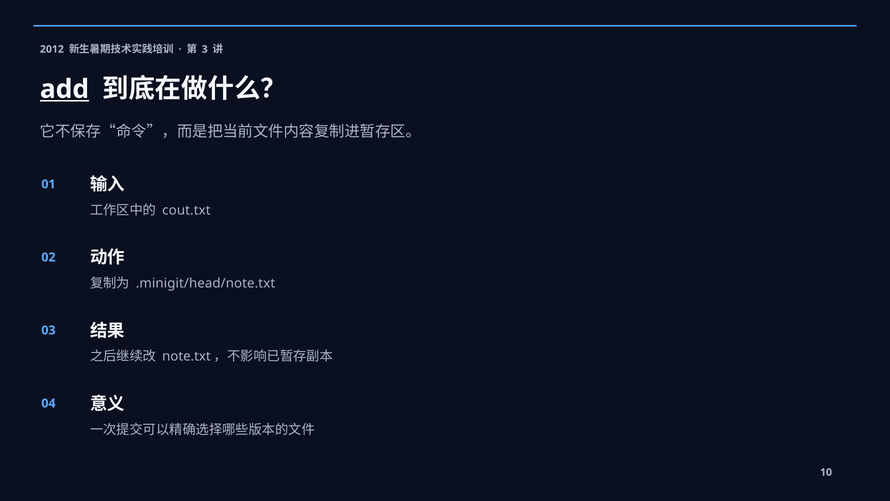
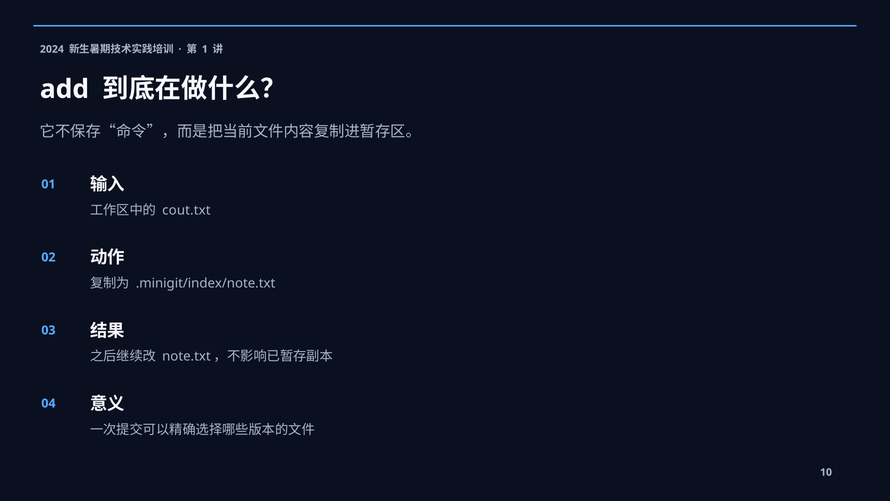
2012: 2012 -> 2024 (52, 49)
3: 3 -> 1 (205, 49)
add underline: present -> none (64, 89)
.minigit/head/note.txt: .minigit/head/note.txt -> .minigit/index/note.txt (206, 283)
